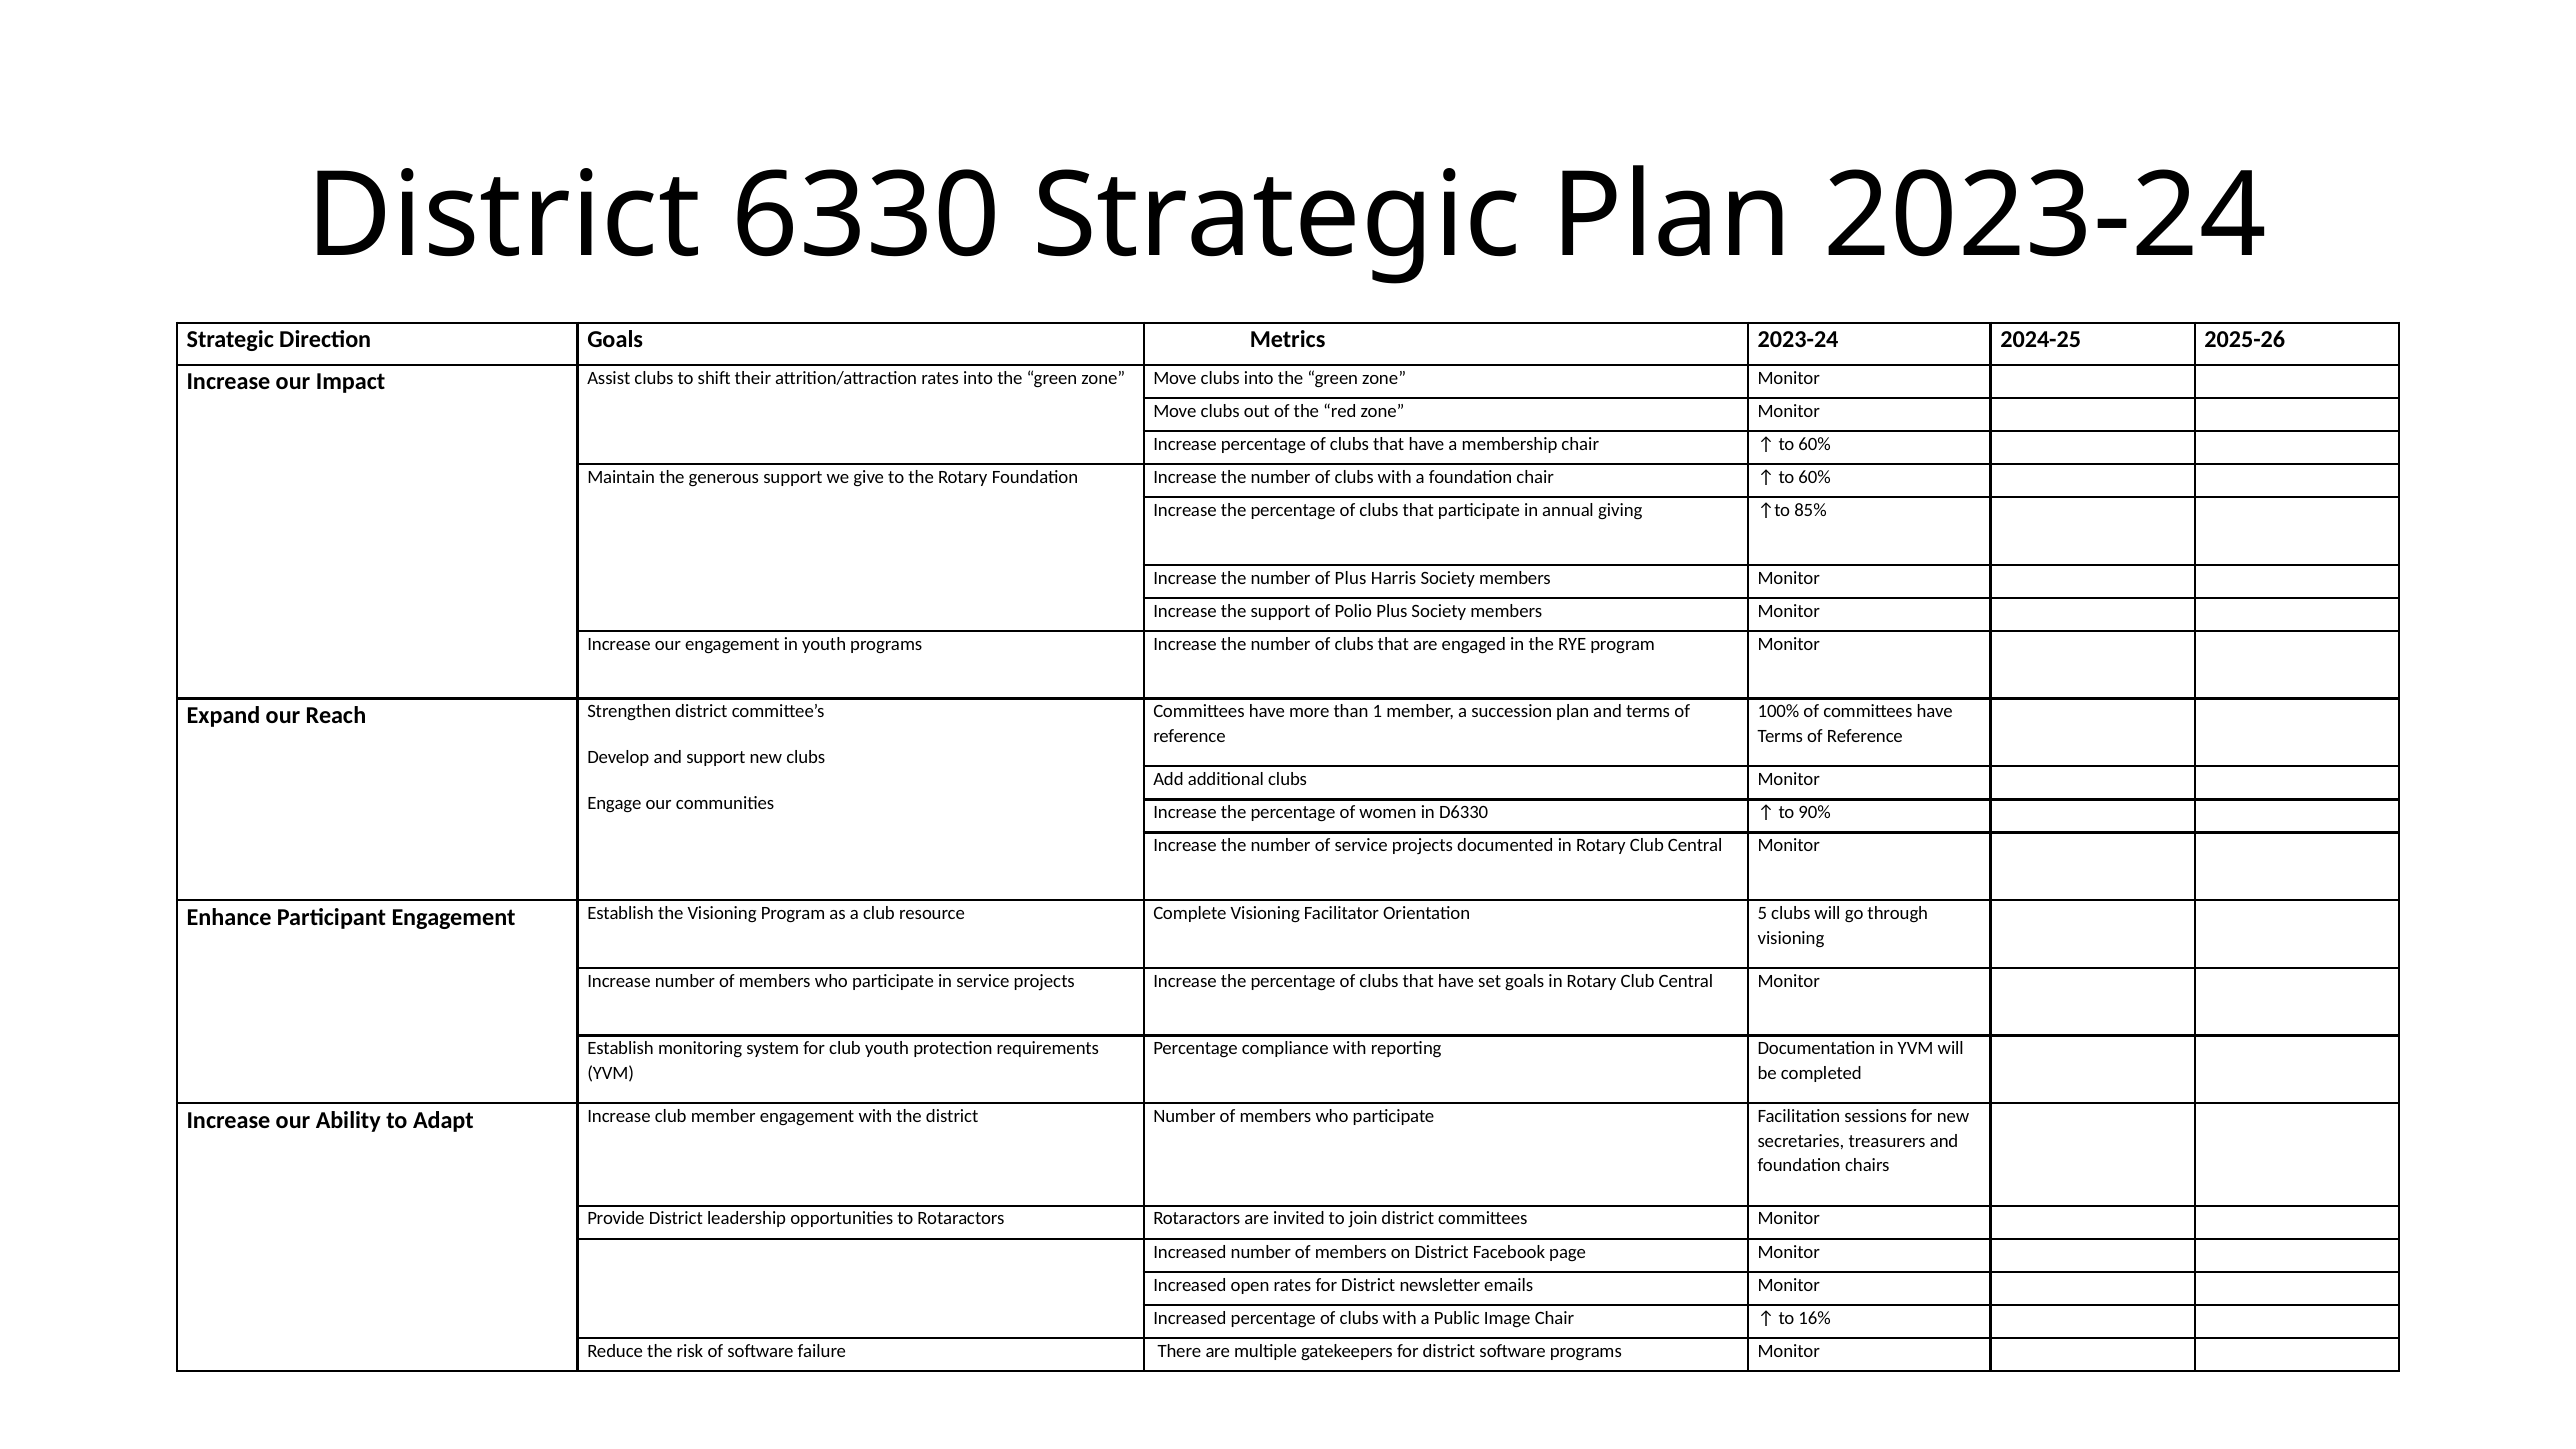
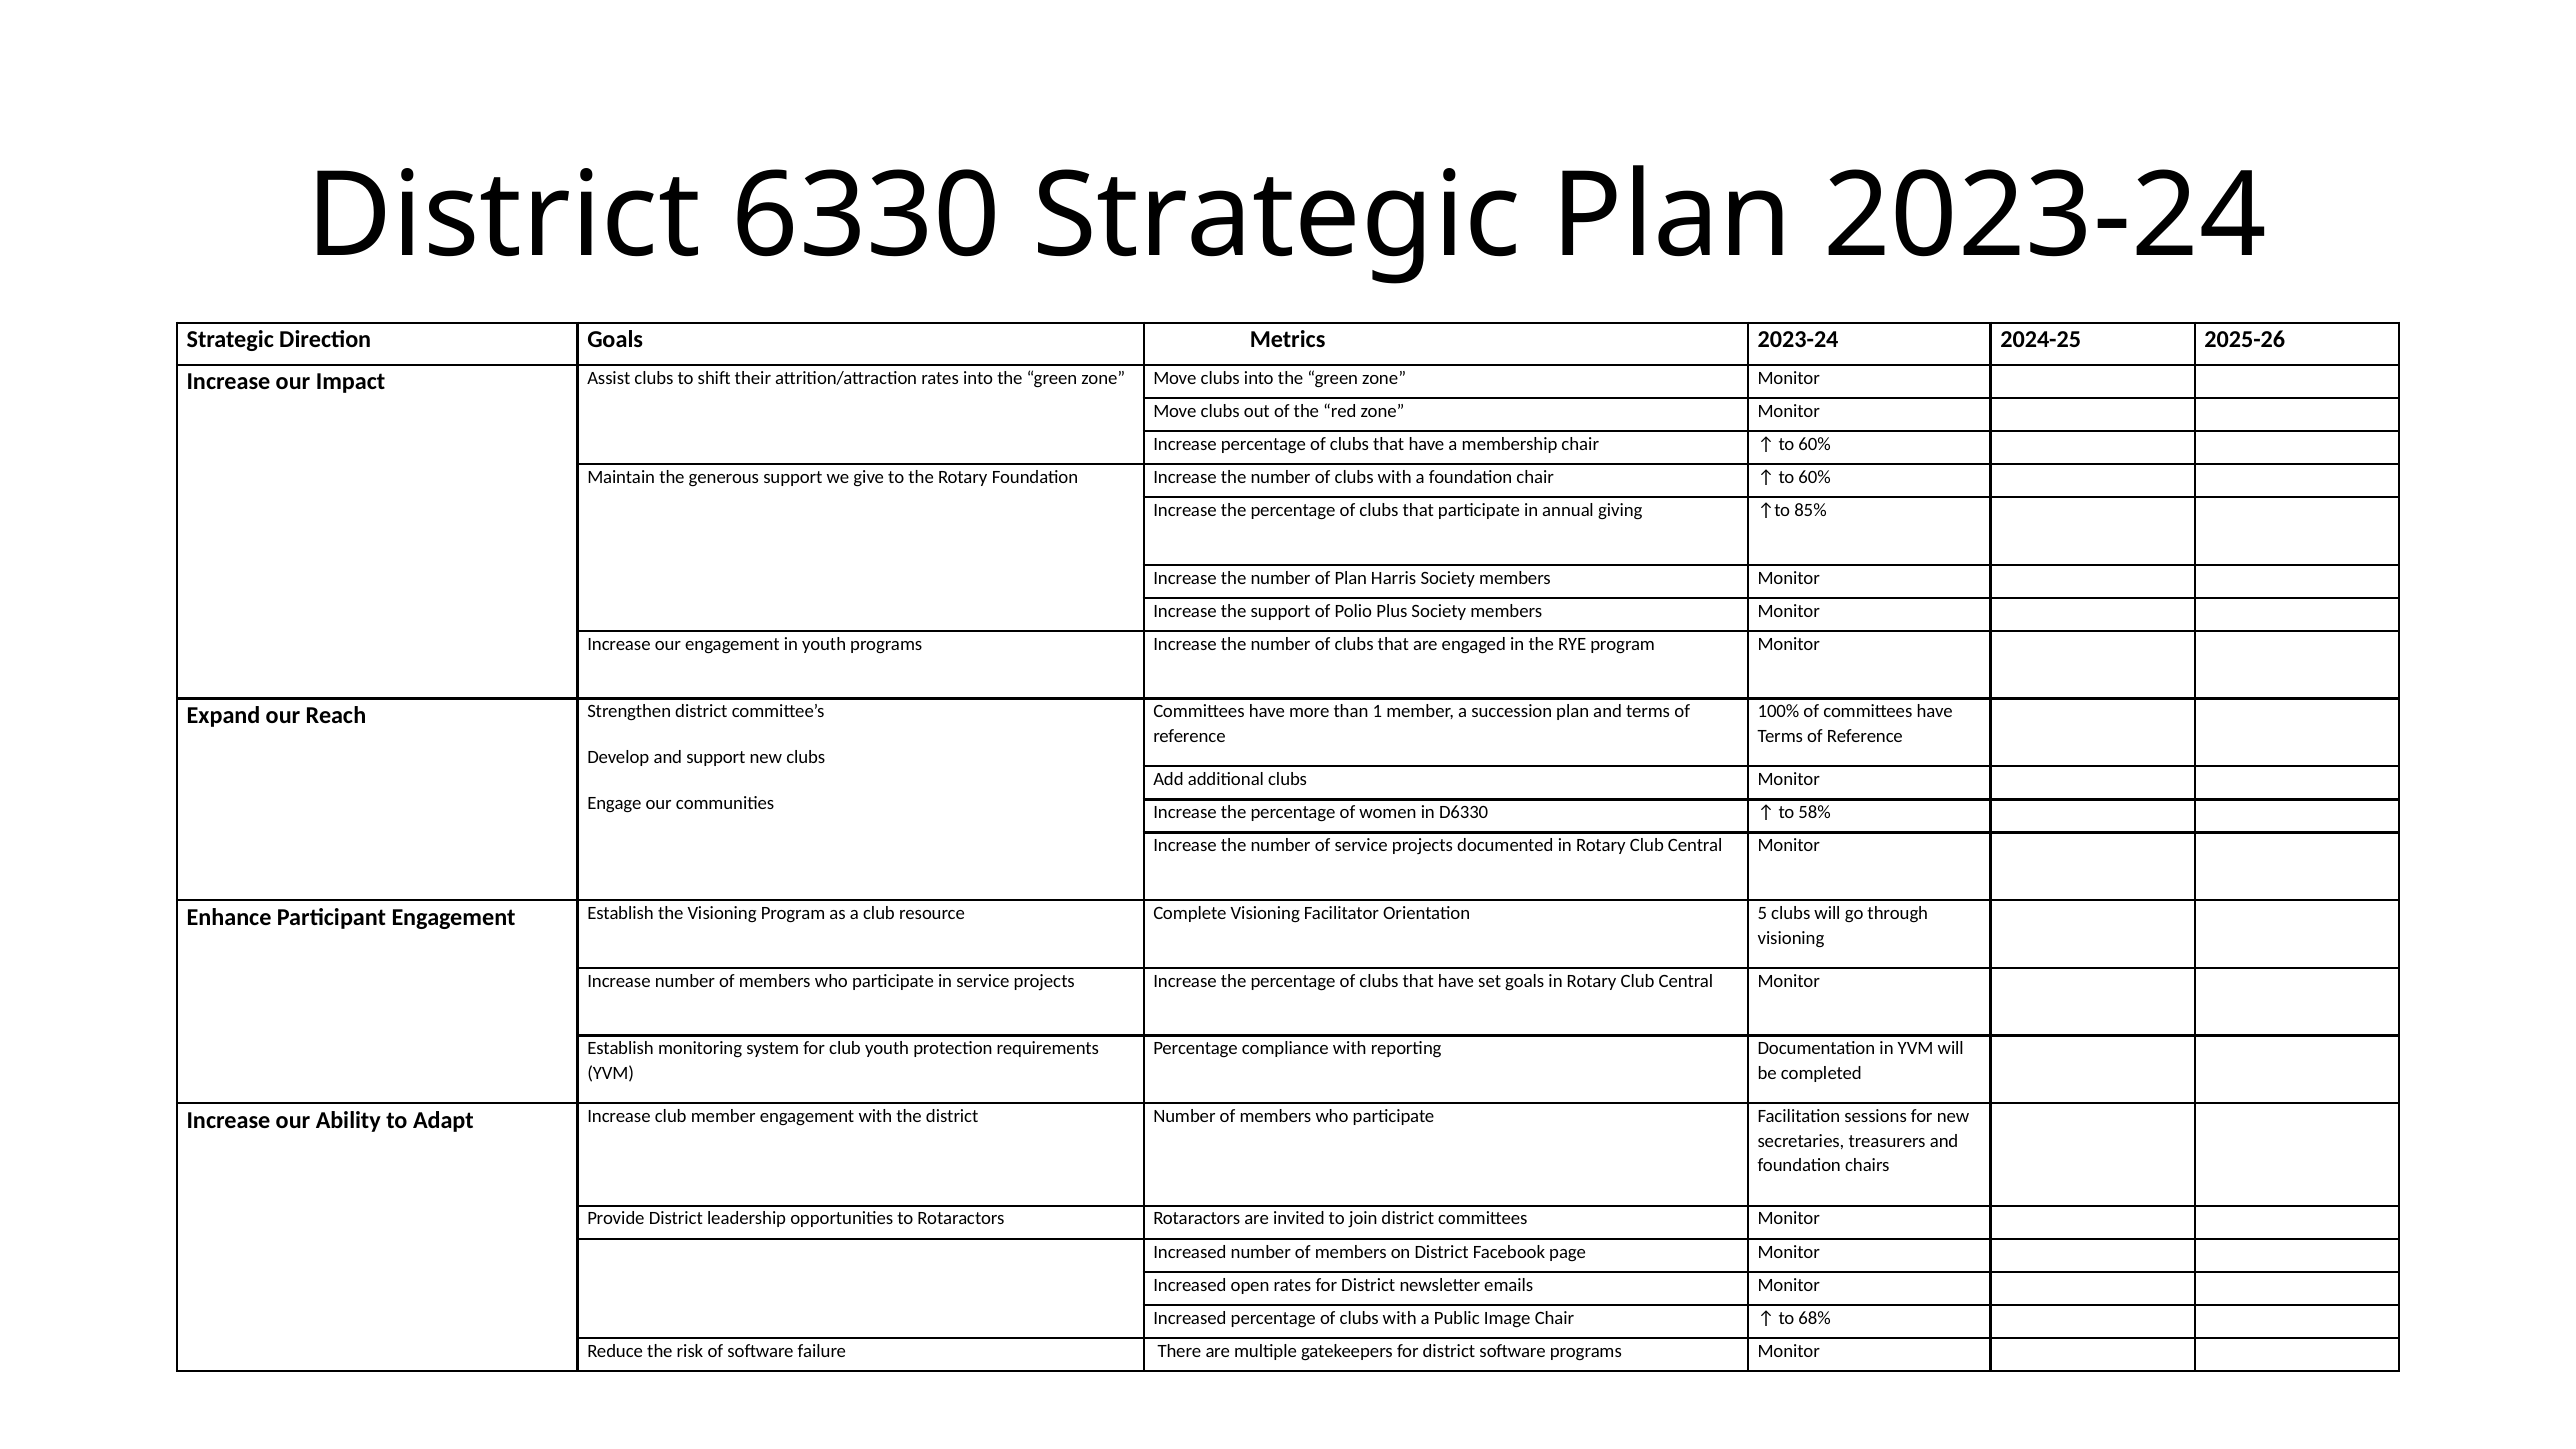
of Plus: Plus -> Plan (1351, 578)
90%: 90% -> 58% (1815, 813)
16%: 16% -> 68% (1815, 1318)
